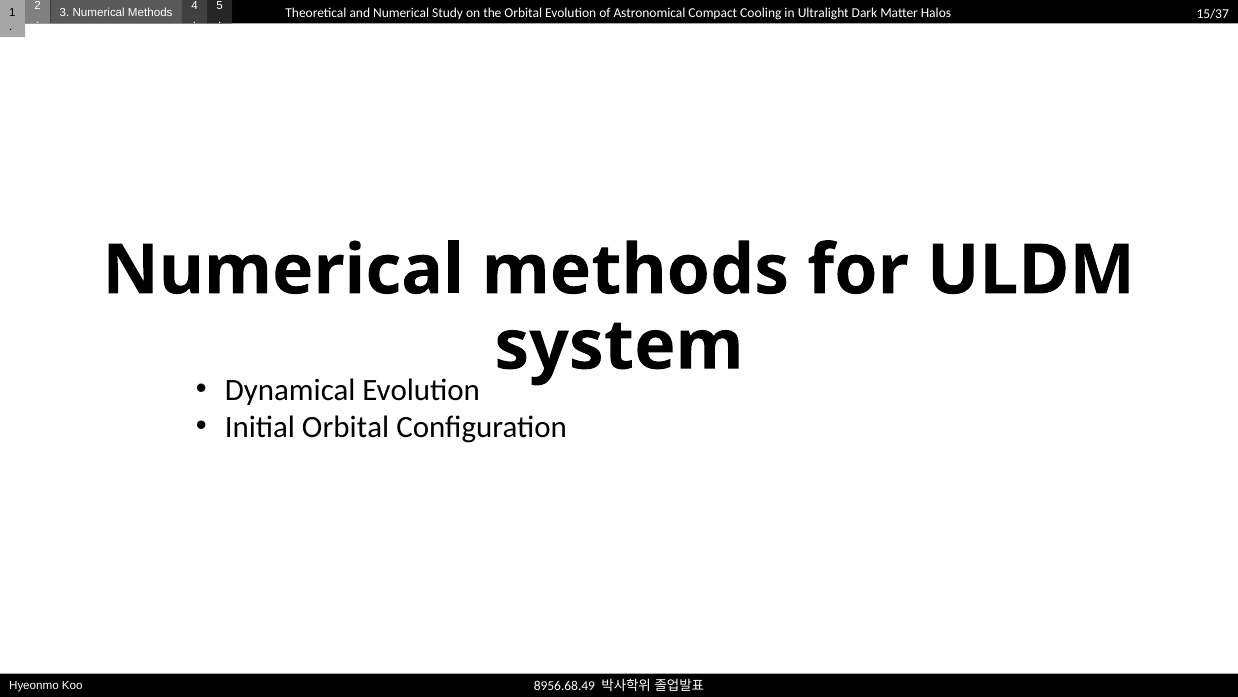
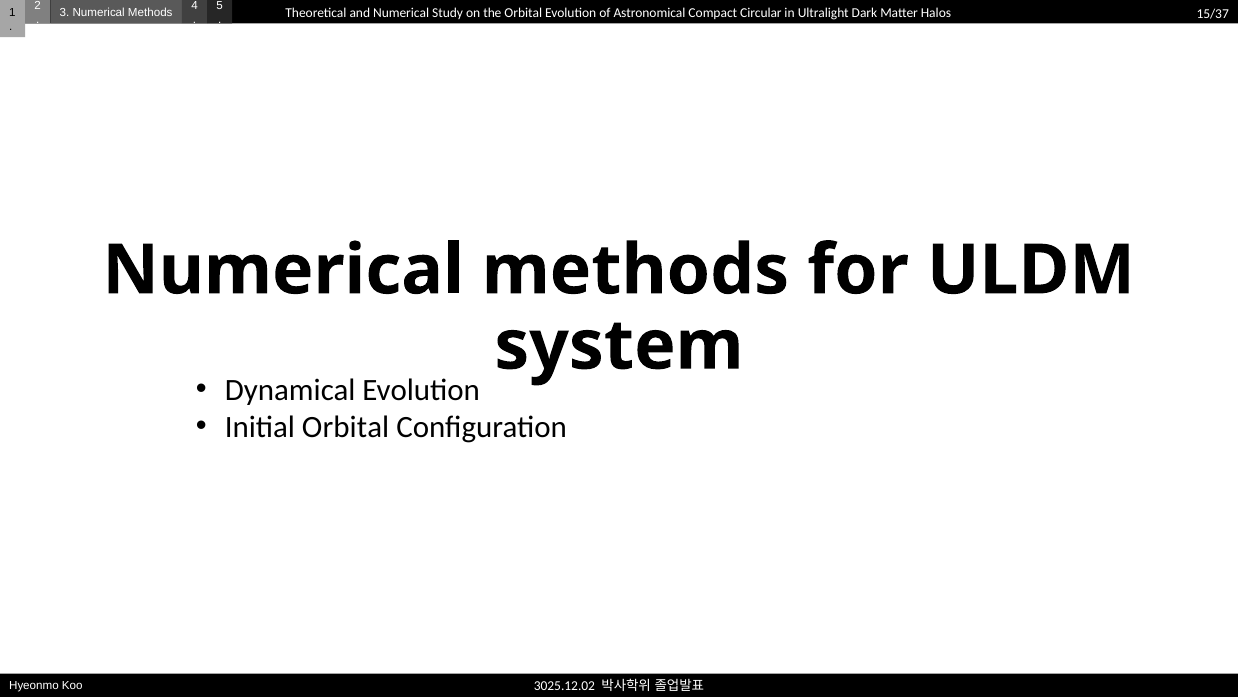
Cooling: Cooling -> Circular (761, 13)
8956.68.49: 8956.68.49 -> 3025.12.02 (564, 686)
